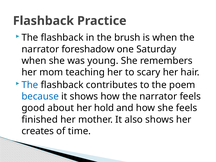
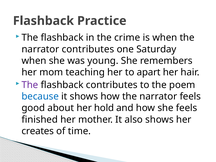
brush: brush -> crime (127, 38)
narrator foreshadow: foreshadow -> contributes (88, 49)
scary: scary -> apart (149, 72)
The colour: blue -> purple (30, 85)
